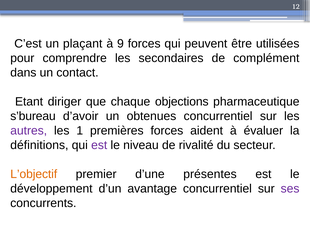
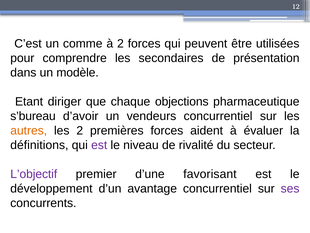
plaçant: plaçant -> comme (83, 43)
à 9: 9 -> 2 (120, 43)
complément: complément -> présentation (266, 58)
contact: contact -> modèle (78, 72)
obtenues: obtenues -> vendeurs (151, 116)
autres colour: purple -> orange (29, 130)
les 1: 1 -> 2 (80, 130)
L’objectif colour: orange -> purple (34, 174)
présentes: présentes -> favorisant (210, 174)
